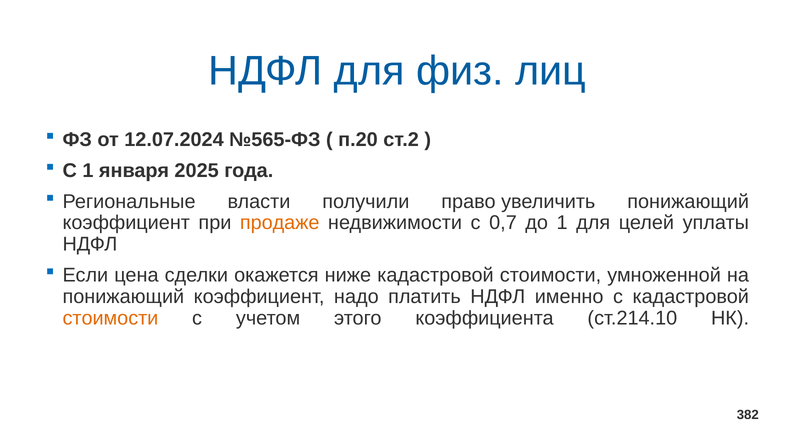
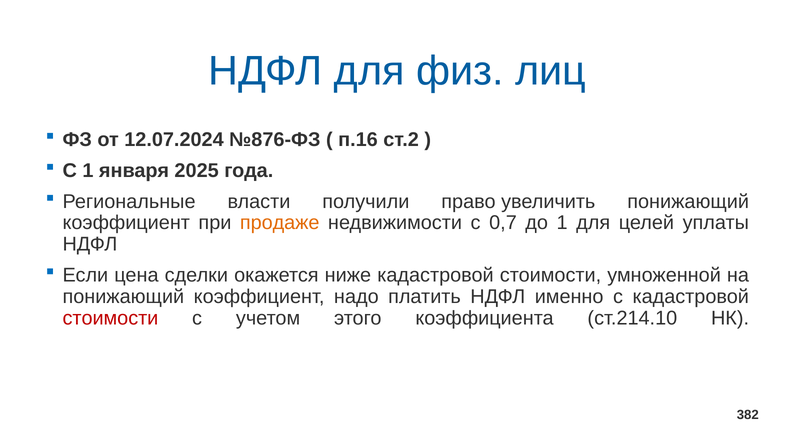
№565-ФЗ: №565-ФЗ -> №876-ФЗ (275, 140)
п.20: п.20 -> п.16 (358, 140)
стоимости colour: orange -> red (110, 318)
